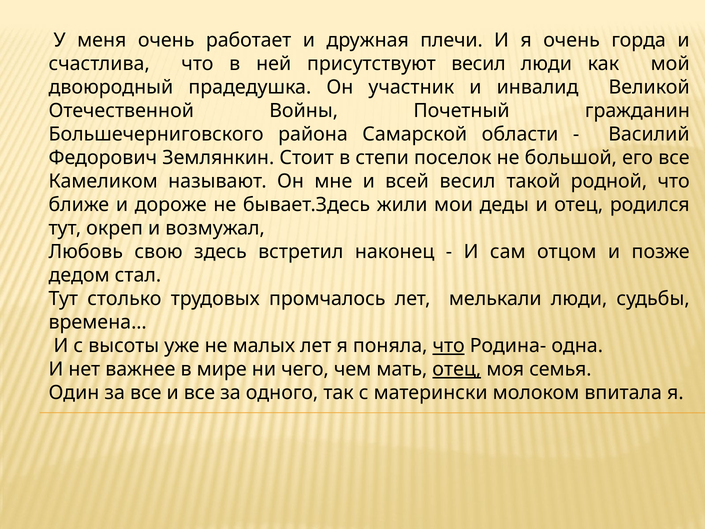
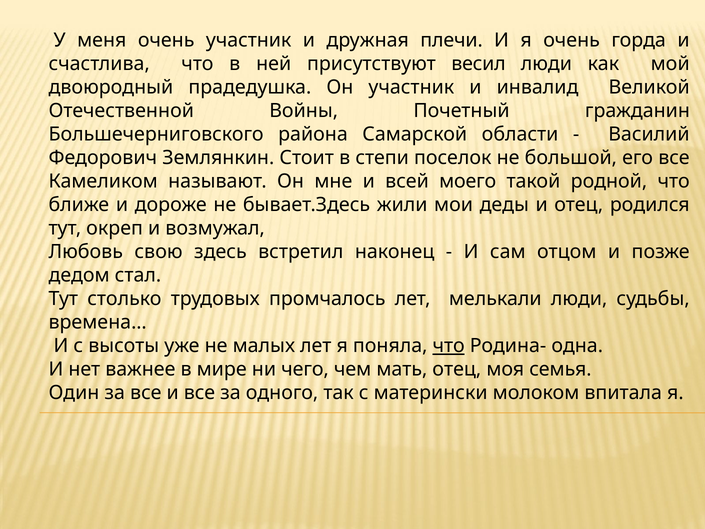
очень работает: работает -> участник (249, 40)
всей весил: весил -> моего (468, 181)
отец underline: present -> none (457, 369)
